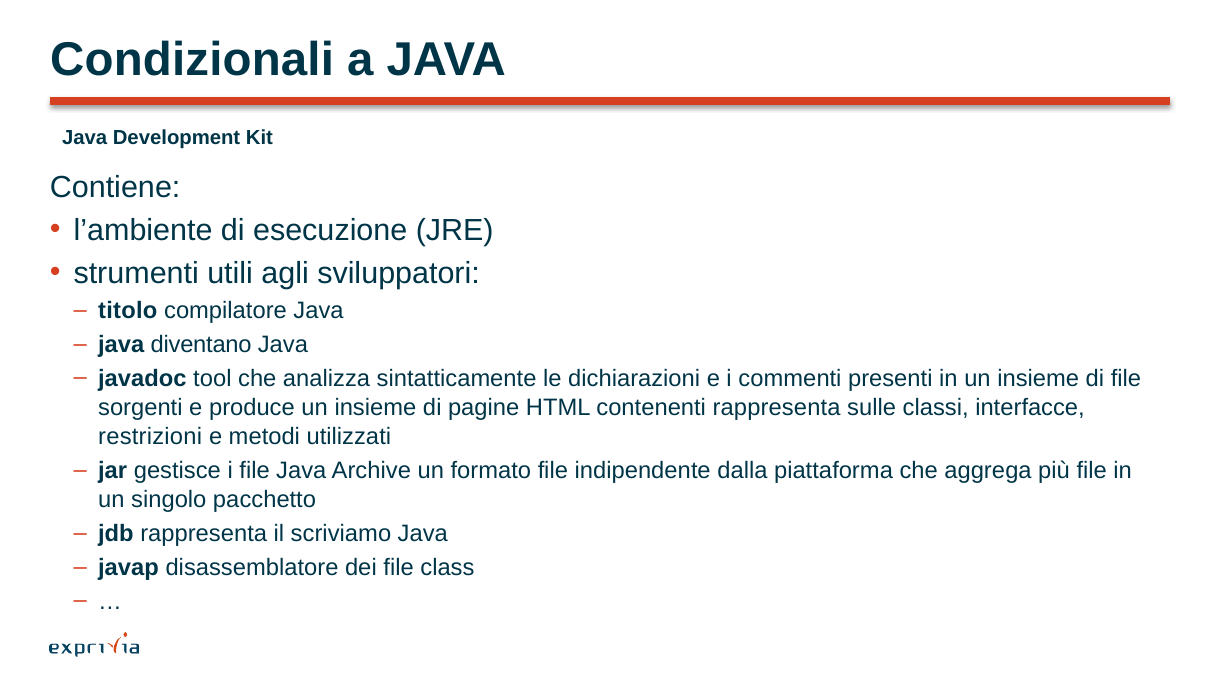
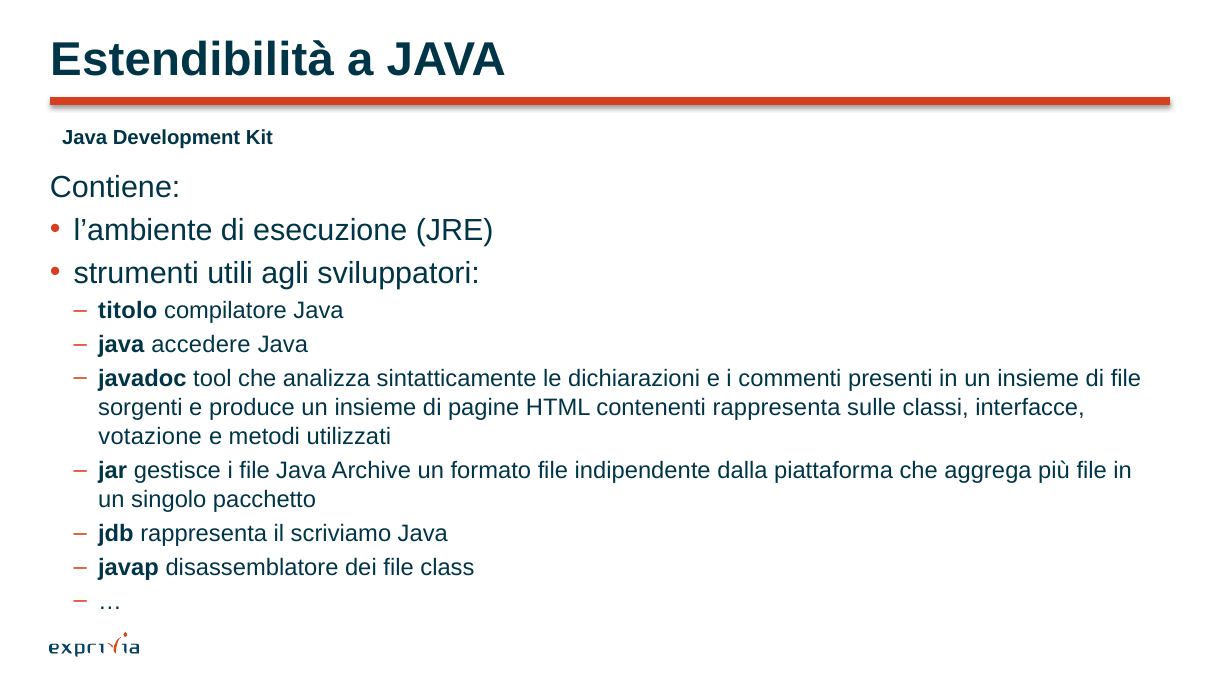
Condizionali: Condizionali -> Estendibilità (192, 60)
diventano: diventano -> accedere (201, 345)
restrizioni: restrizioni -> votazione (150, 437)
